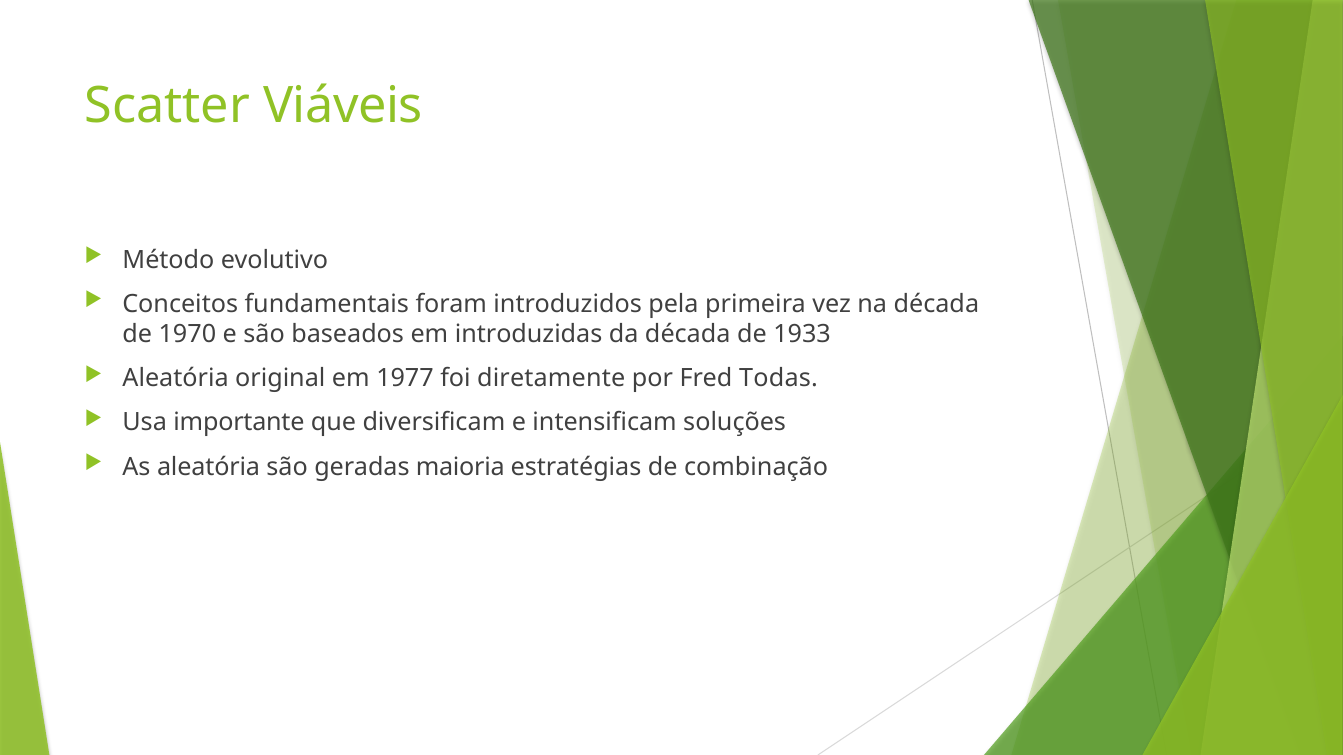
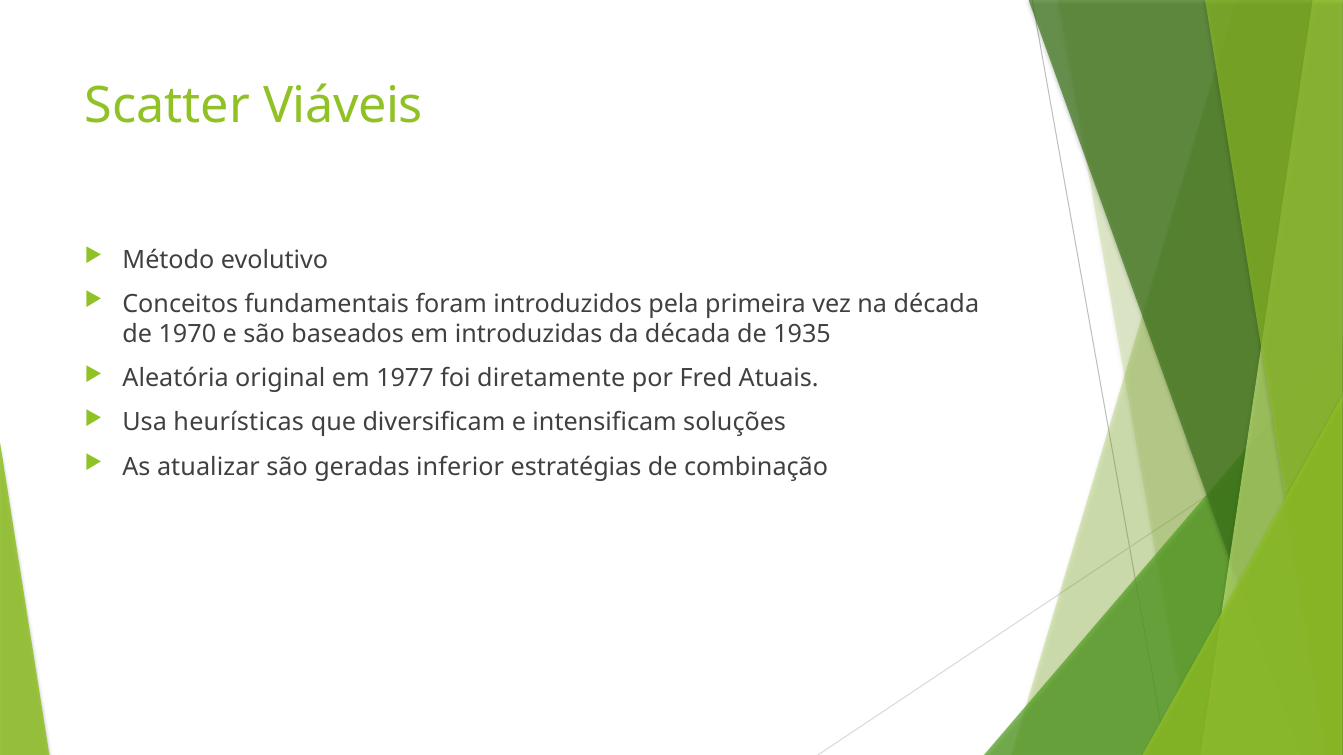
1933: 1933 -> 1935 (802, 334)
Todas: Todas -> Atuais (779, 379)
importante: importante -> heurísticas (239, 423)
As aleatória: aleatória -> atualizar (208, 467)
maioria: maioria -> inferior (460, 467)
